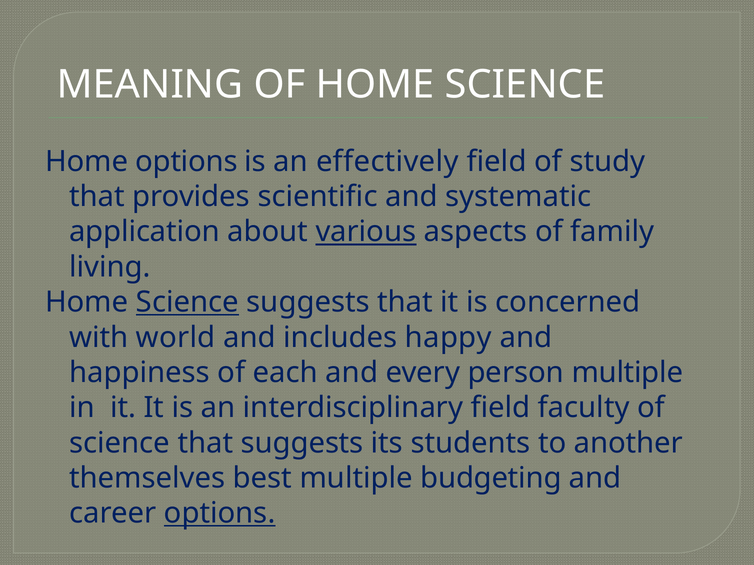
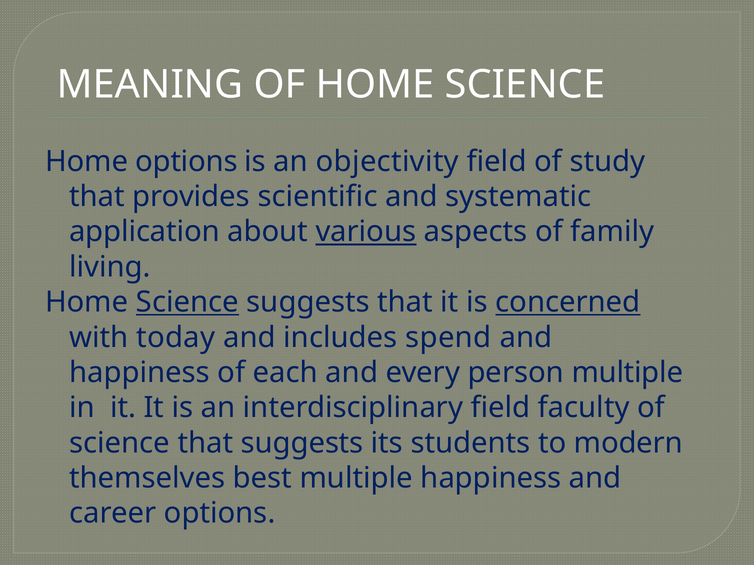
effectively: effectively -> objectivity (387, 162)
concerned underline: none -> present (568, 302)
world: world -> today (176, 338)
happy: happy -> spend (448, 338)
another: another -> modern (628, 443)
multiple budgeting: budgeting -> happiness (491, 478)
options underline: present -> none (220, 514)
